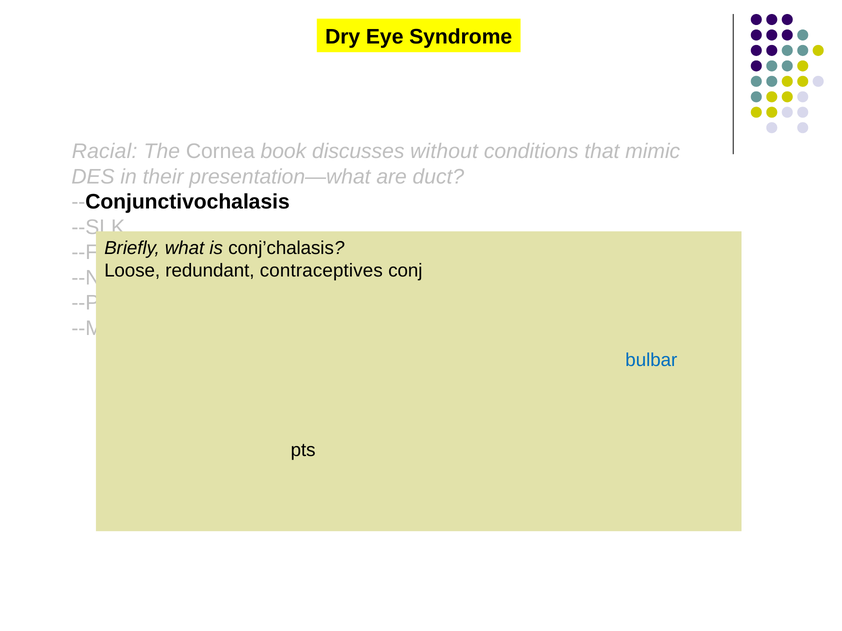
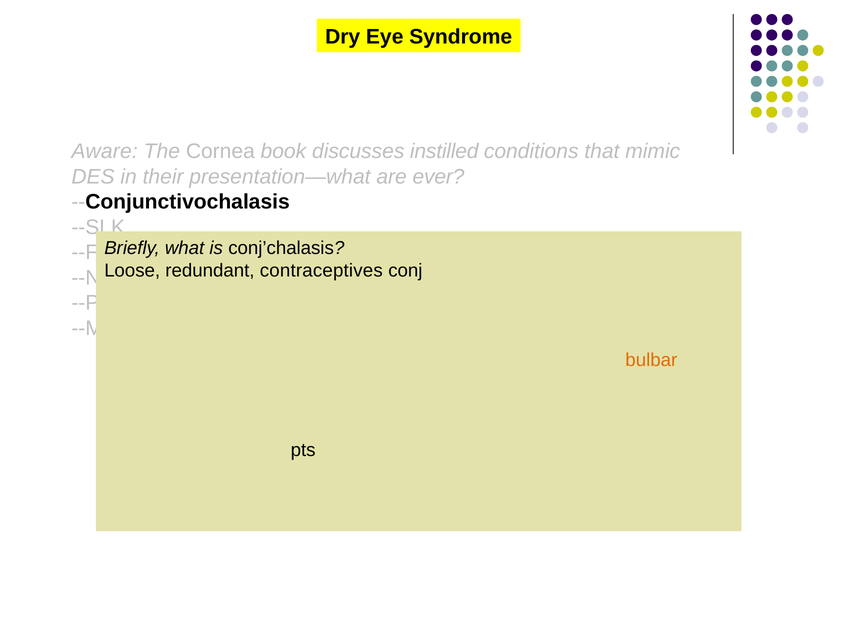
Racial: Racial -> Aware (105, 152)
without: without -> instilled (444, 152)
duct: duct -> ever (438, 177)
bulbar colour: blue -> orange (651, 360)
